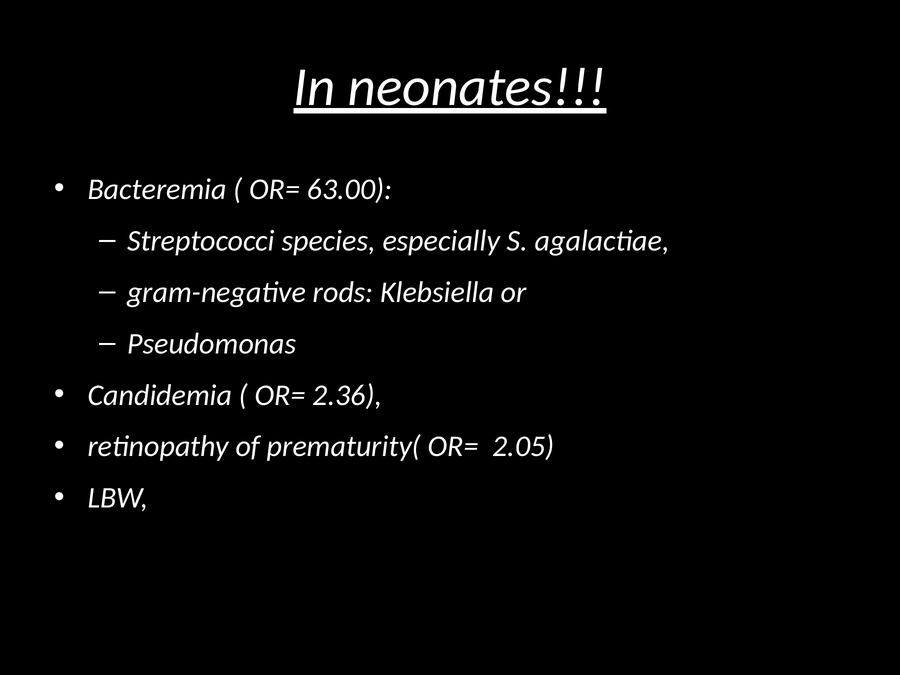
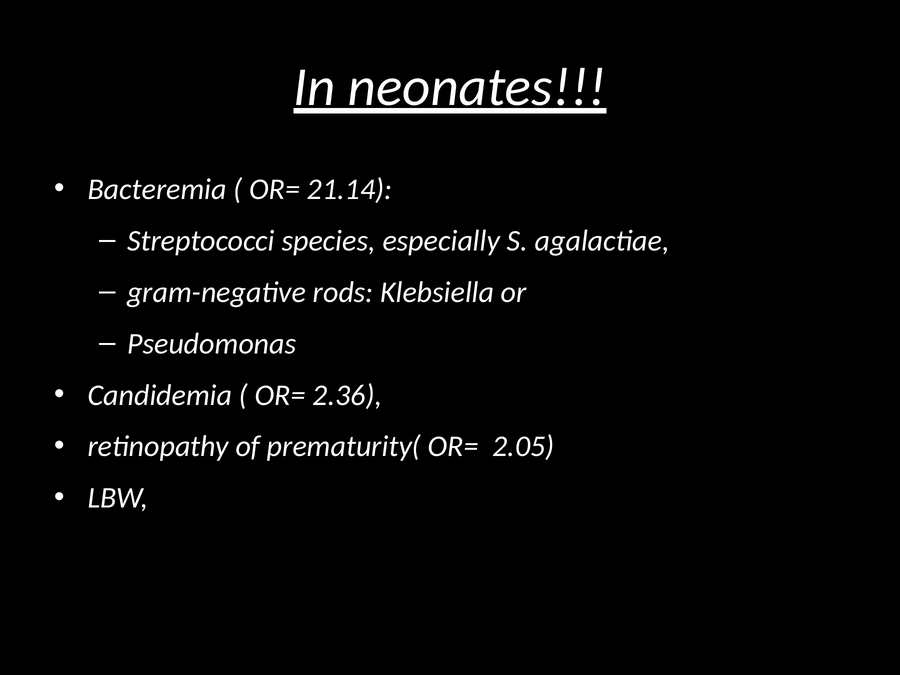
63.00: 63.00 -> 21.14 (350, 189)
